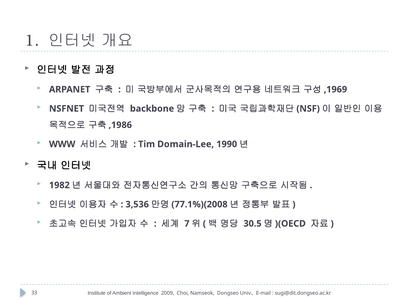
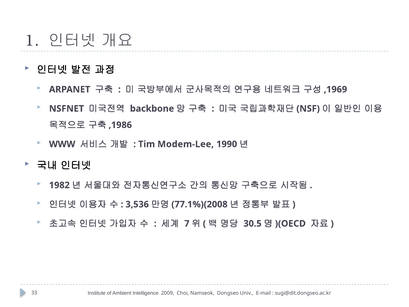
Domain-Lee: Domain-Lee -> Modem-Lee (186, 144)
